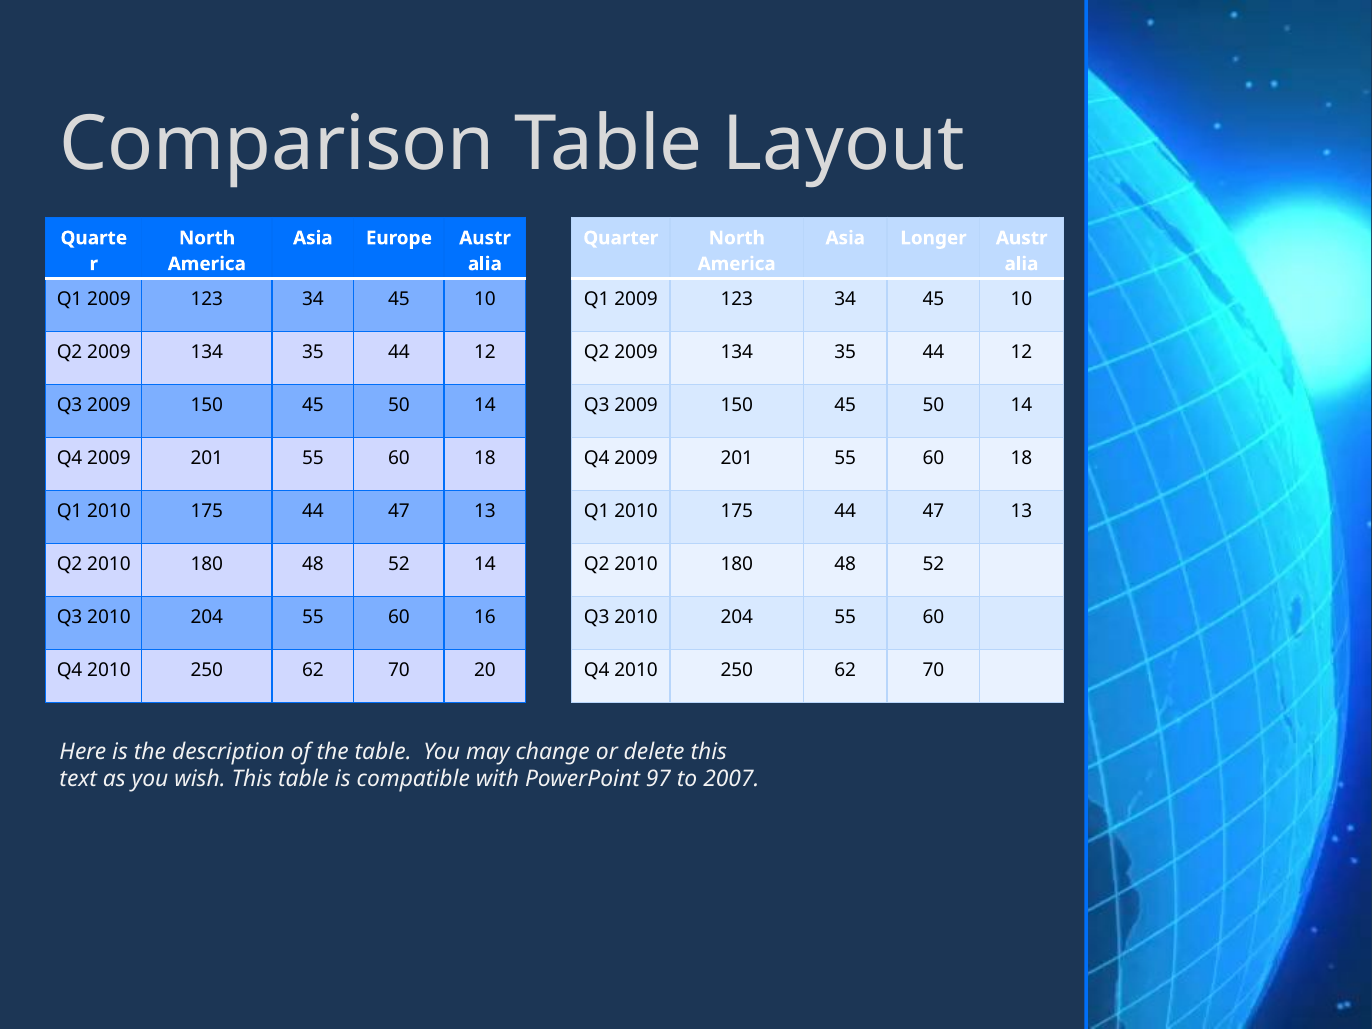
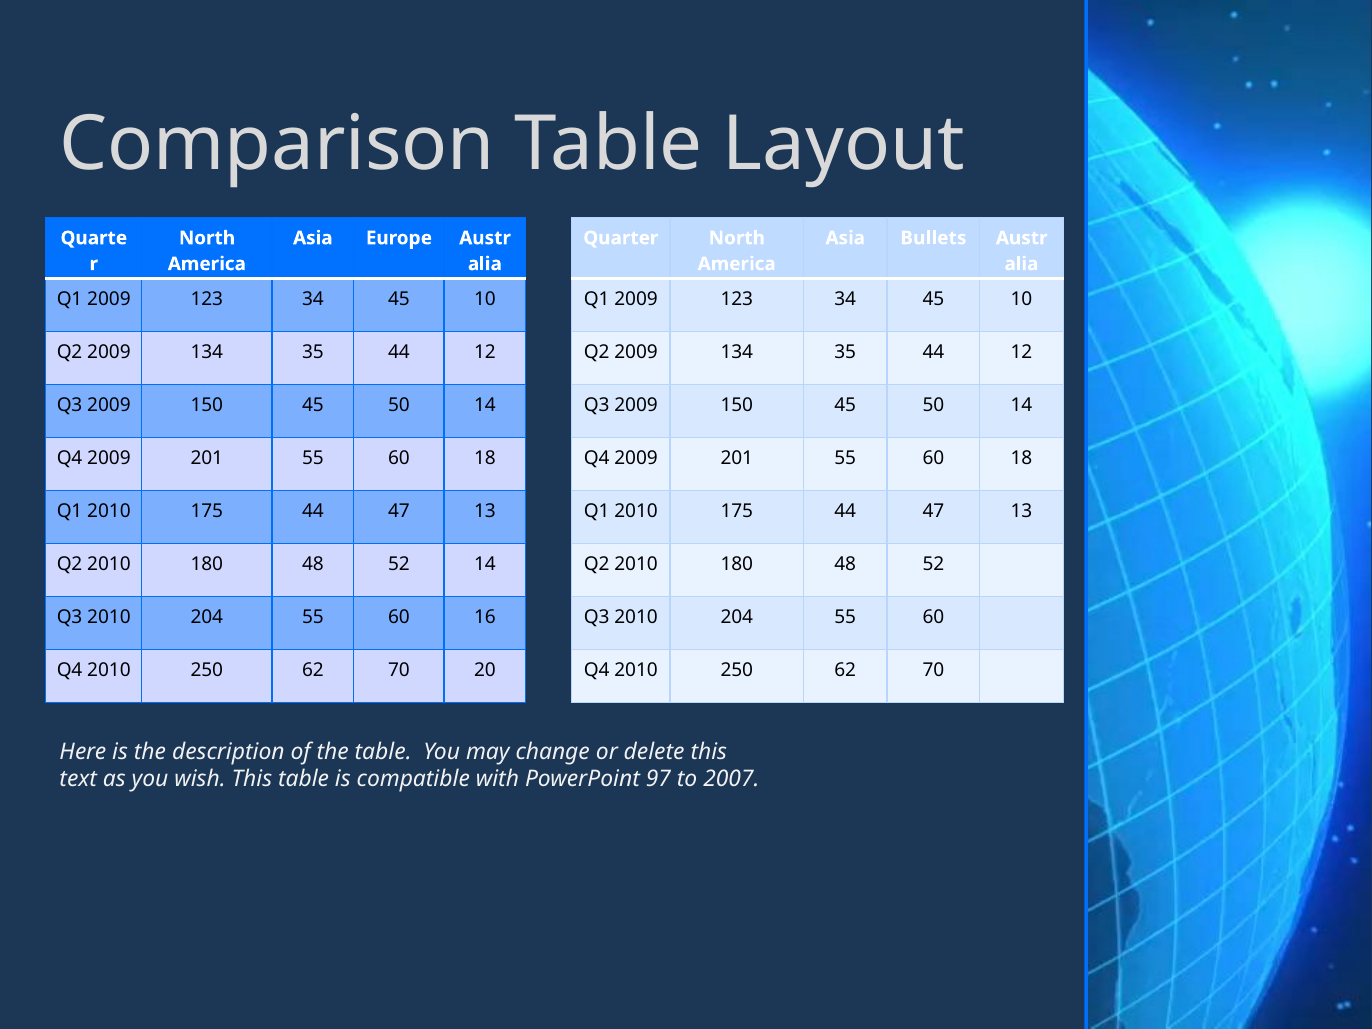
Longer: Longer -> Bullets (933, 238)
